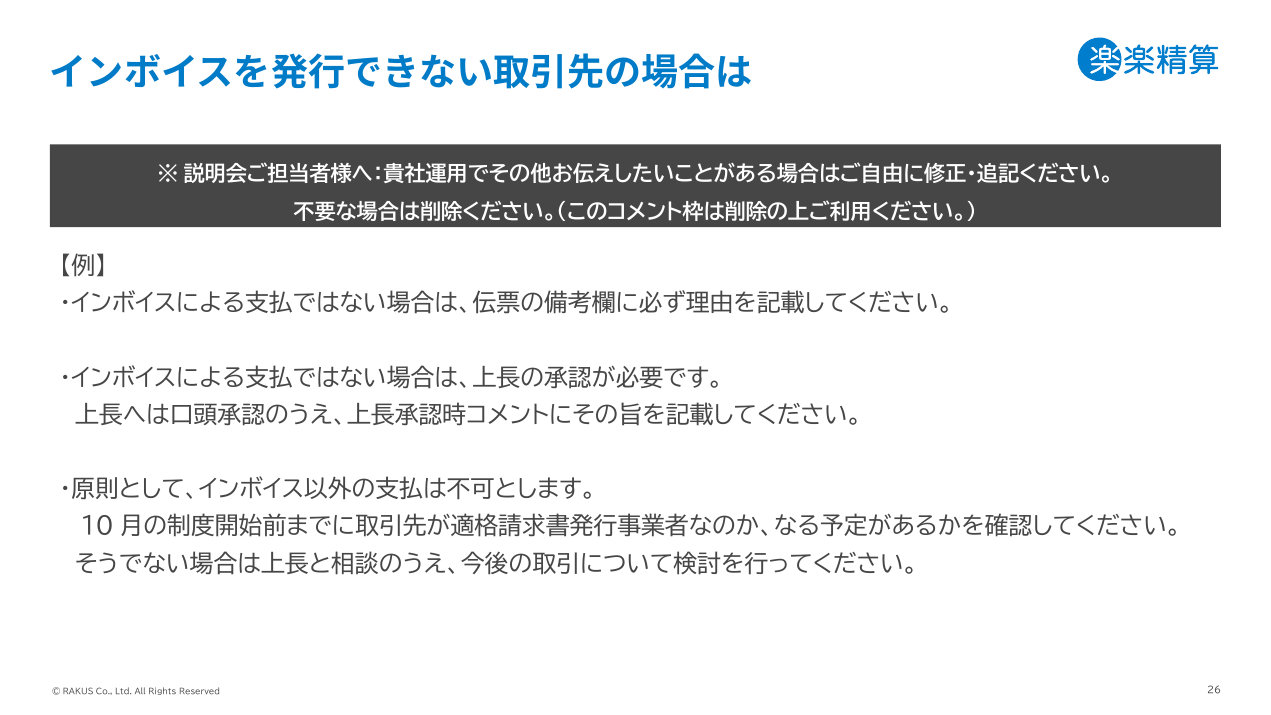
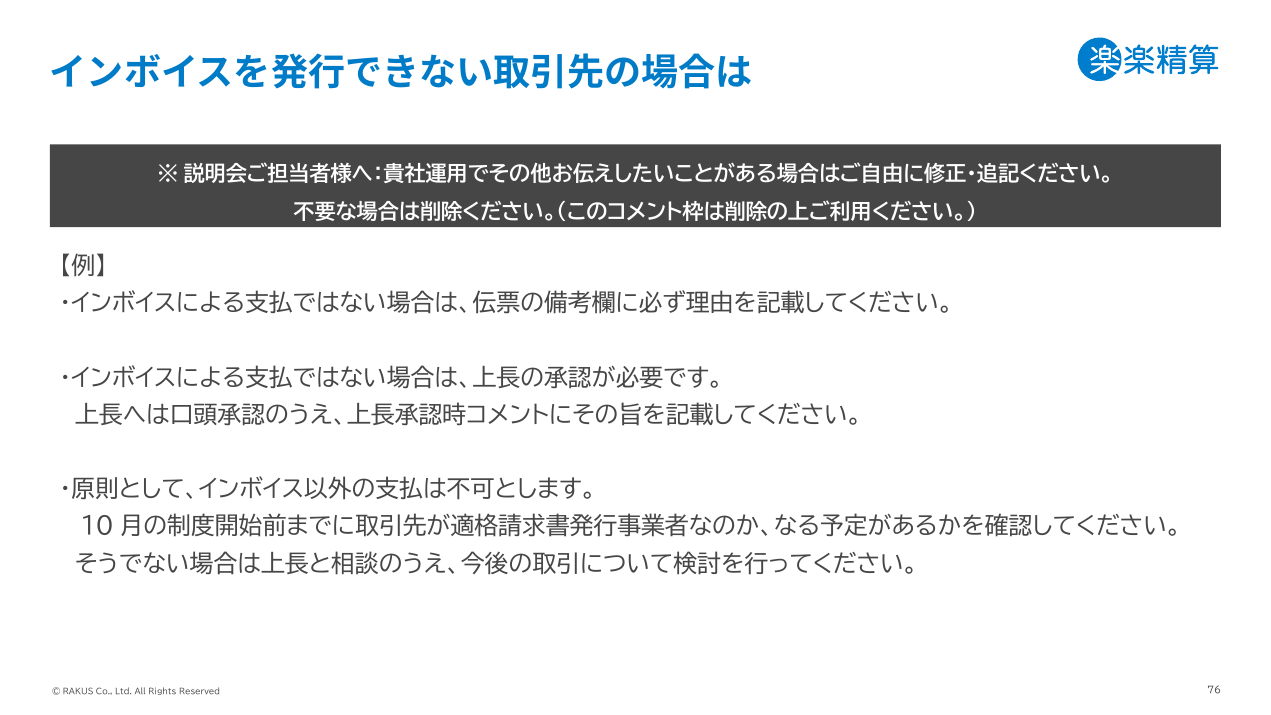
26: 26 -> 76 (1214, 691)
